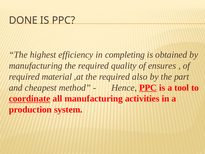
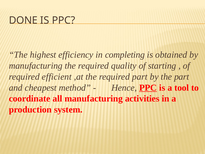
ensures: ensures -> starting (162, 66)
material: material -> efficient (57, 77)
required also: also -> part (140, 77)
coordinate underline: present -> none (30, 98)
